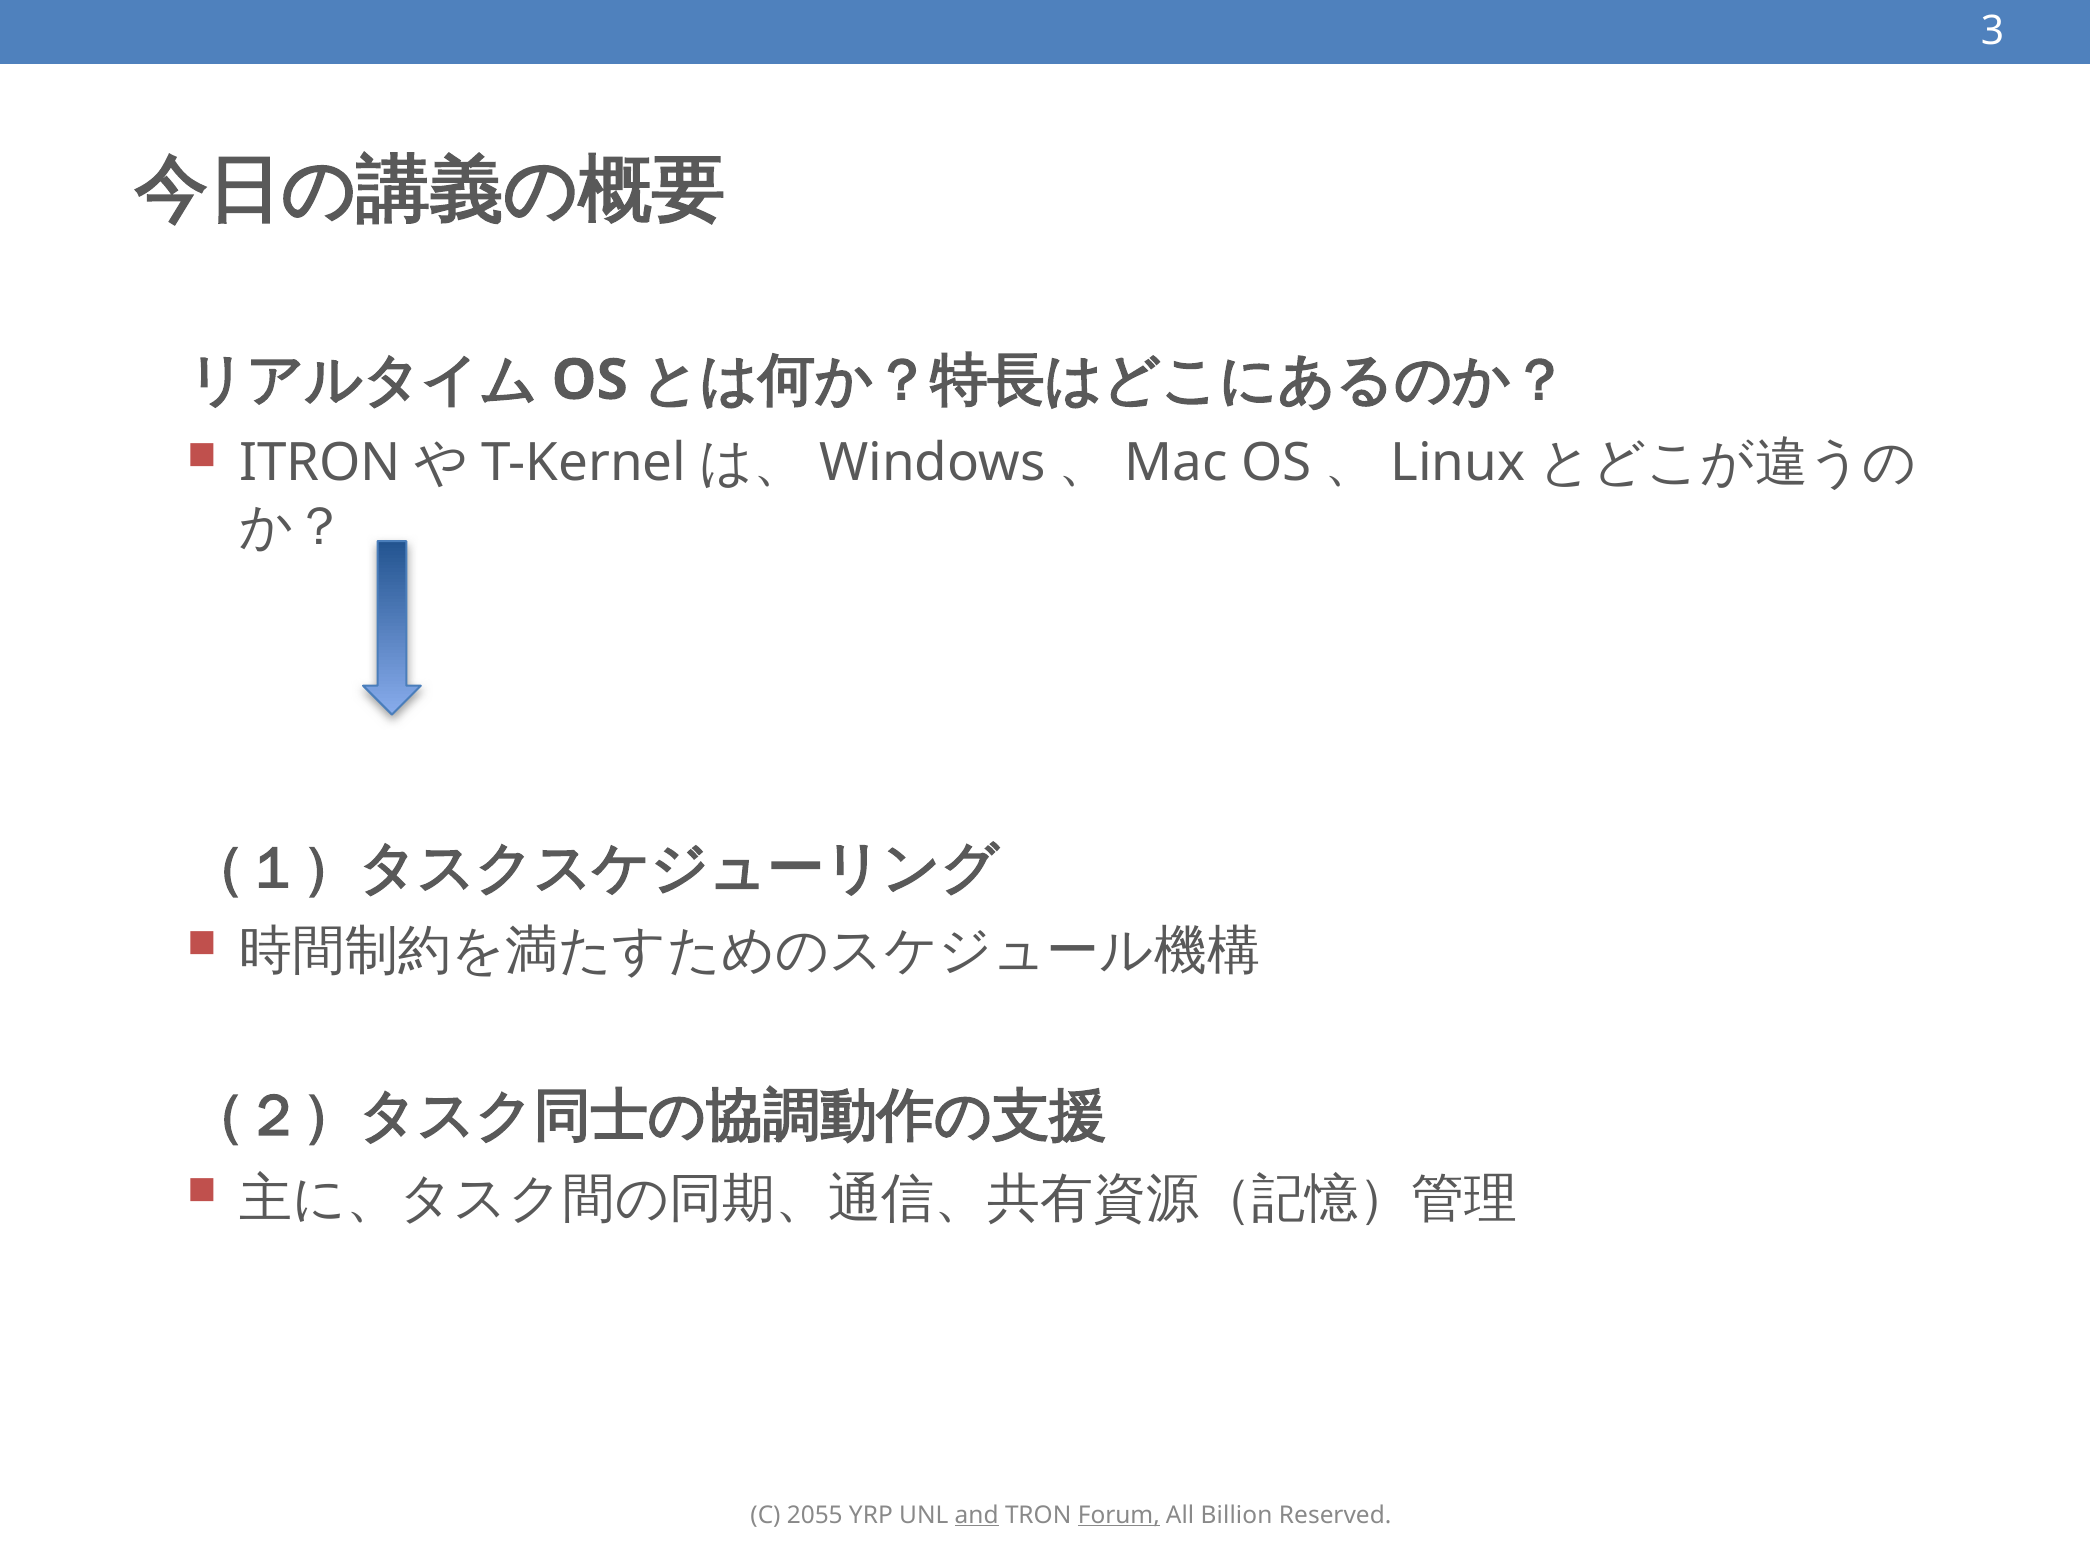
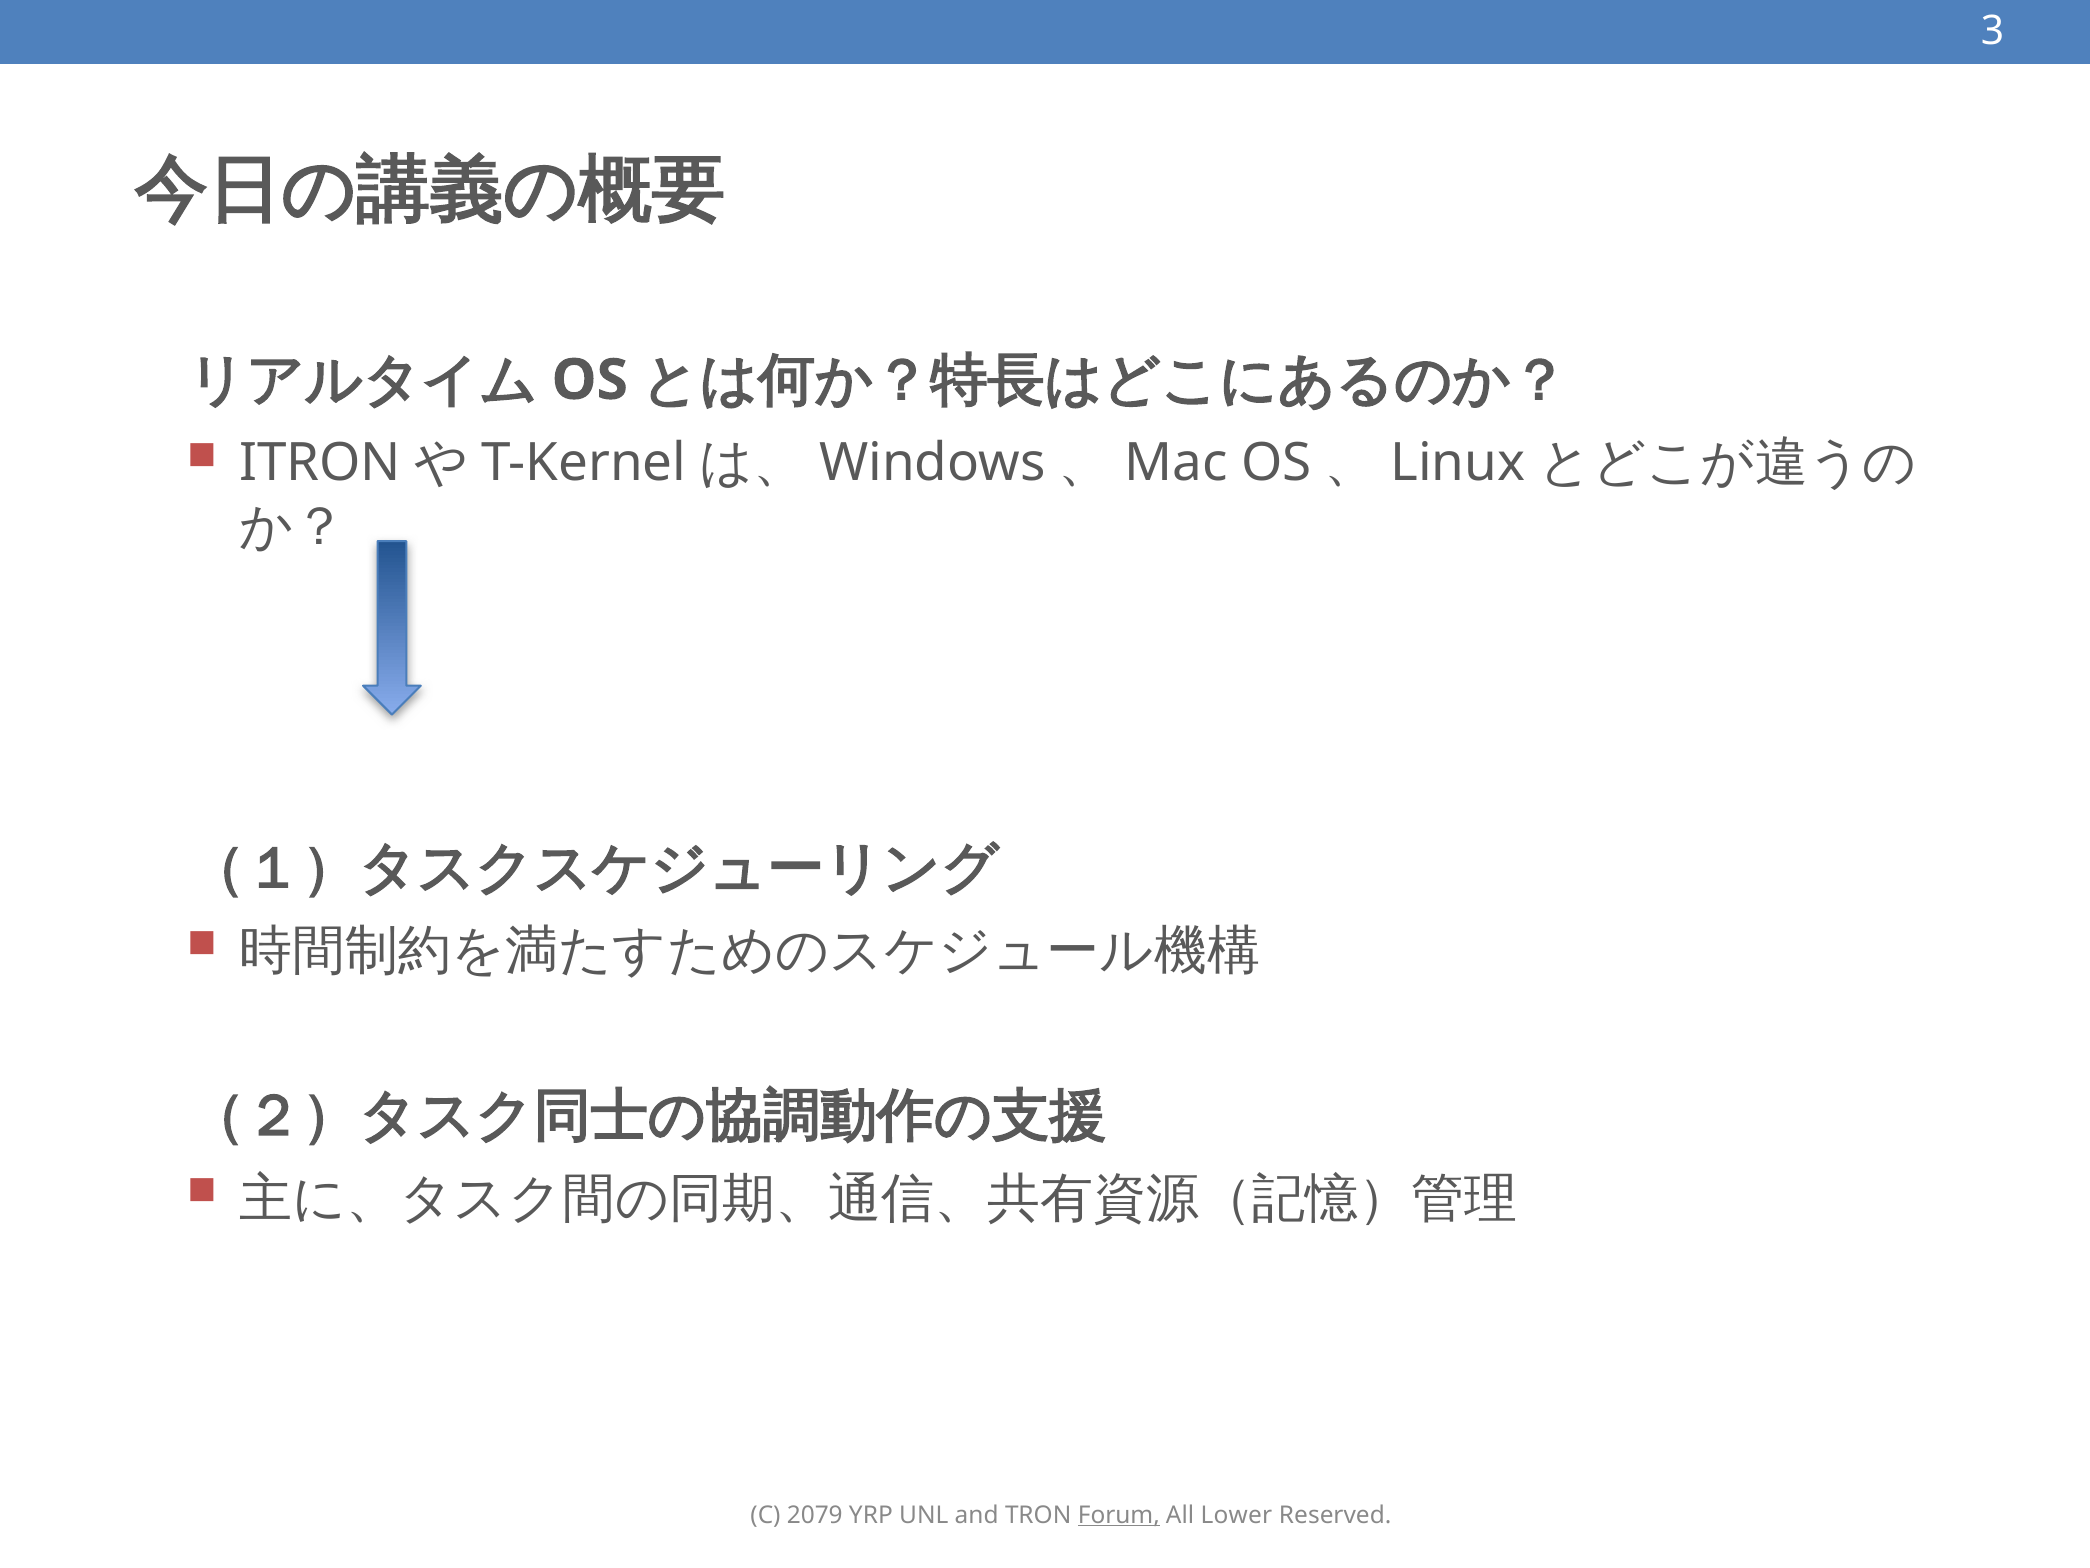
2055: 2055 -> 2079 (815, 1515)
and underline: present -> none (977, 1515)
Billion: Billion -> Lower (1236, 1515)
